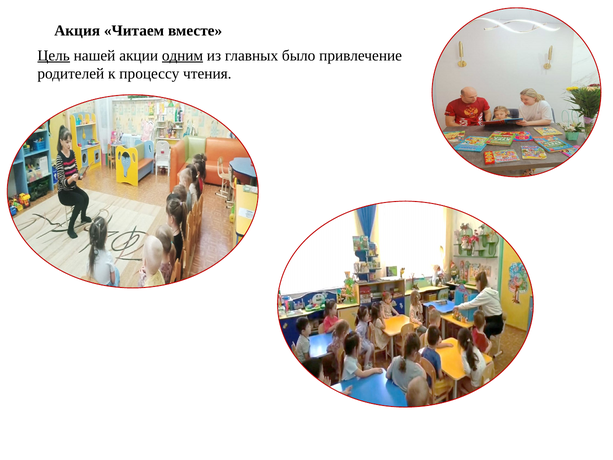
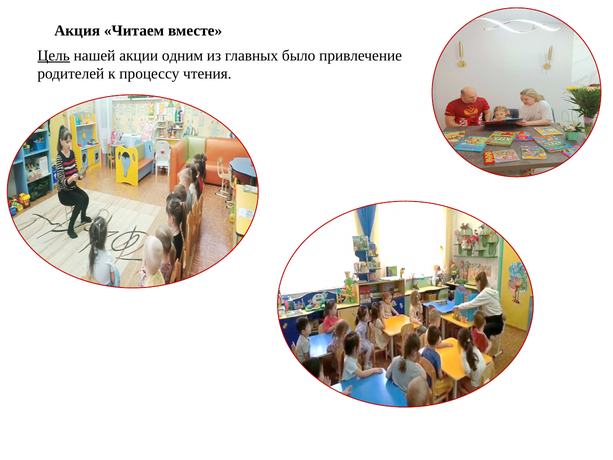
одним underline: present -> none (183, 55)
